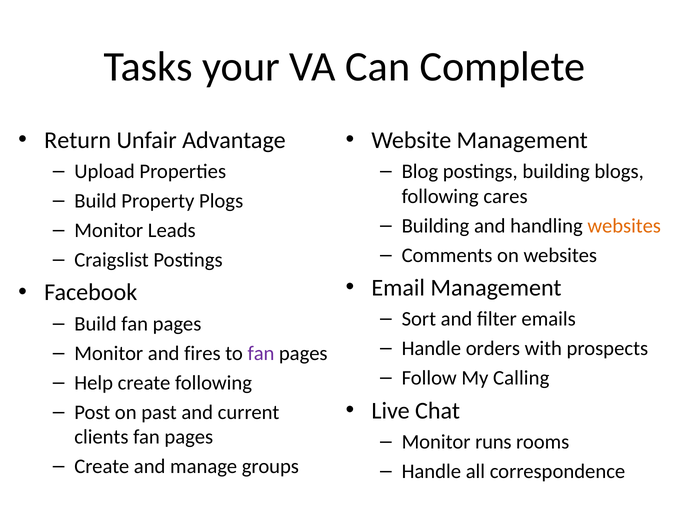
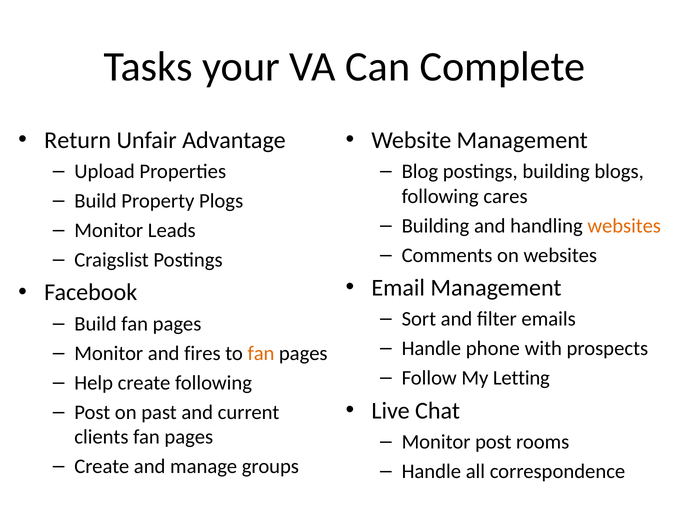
orders: orders -> phone (493, 348)
fan colour: purple -> orange (261, 353)
Calling: Calling -> Letting (521, 378)
Monitor runs: runs -> post (493, 442)
